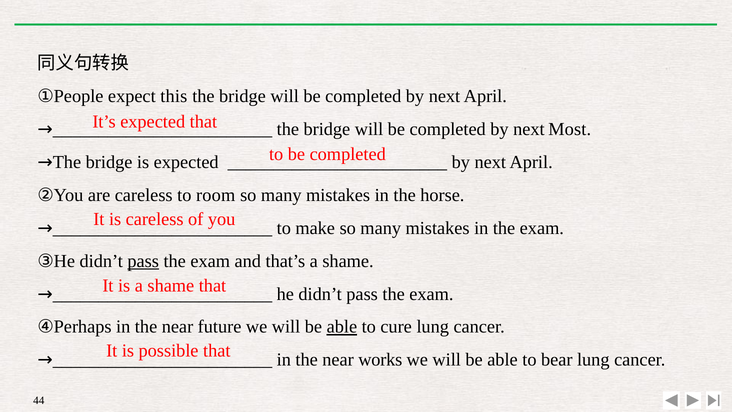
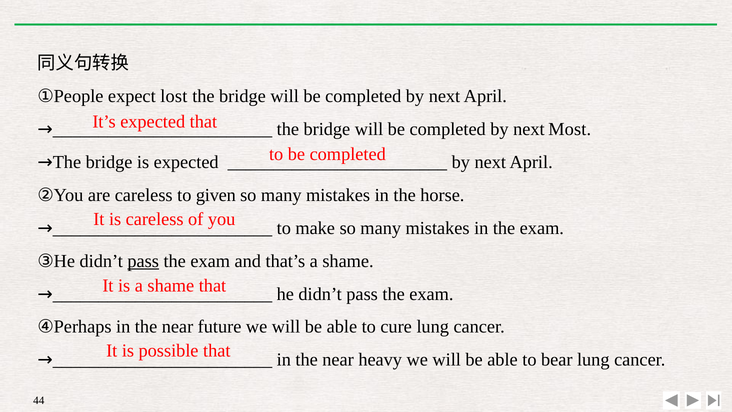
this: this -> lost (174, 96)
room: room -> given (216, 195)
able underline: present -> none (342, 327)
works: works -> heavy (380, 360)
